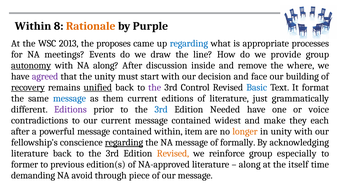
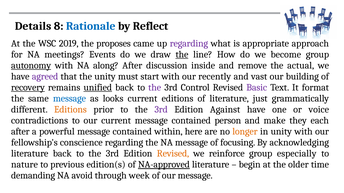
Within: Within -> Details (33, 26)
Rationale colour: orange -> blue (91, 26)
Purple: Purple -> Reflect (151, 26)
2013: 2013 -> 2019 (69, 43)
regarding colour: blue -> purple (189, 43)
processes: processes -> approach (310, 43)
the underline: none -> present (182, 55)
provide: provide -> become (286, 55)
where: where -> actual (301, 66)
decision: decision -> recently (215, 77)
face: face -> vast (259, 77)
Basic colour: blue -> purple (257, 88)
them: them -> looks (113, 99)
Editions colour: purple -> orange (70, 110)
3rd colour: blue -> purple (161, 110)
Needed: Needed -> Against (225, 110)
widest: widest -> person (228, 121)
item: item -> here (194, 132)
regarding underline: present -> none (124, 143)
formally: formally -> focusing (238, 143)
former: former -> nature (24, 165)
NA-approved underline: none -> present (164, 165)
along: along -> begin (250, 165)
itself: itself -> older (298, 165)
piece: piece -> week (139, 176)
